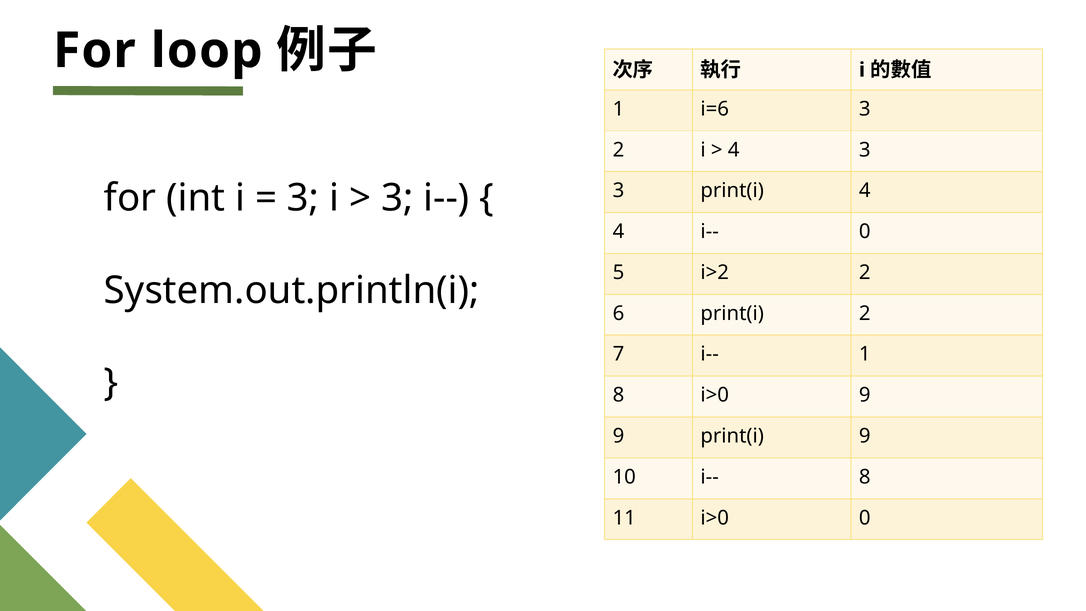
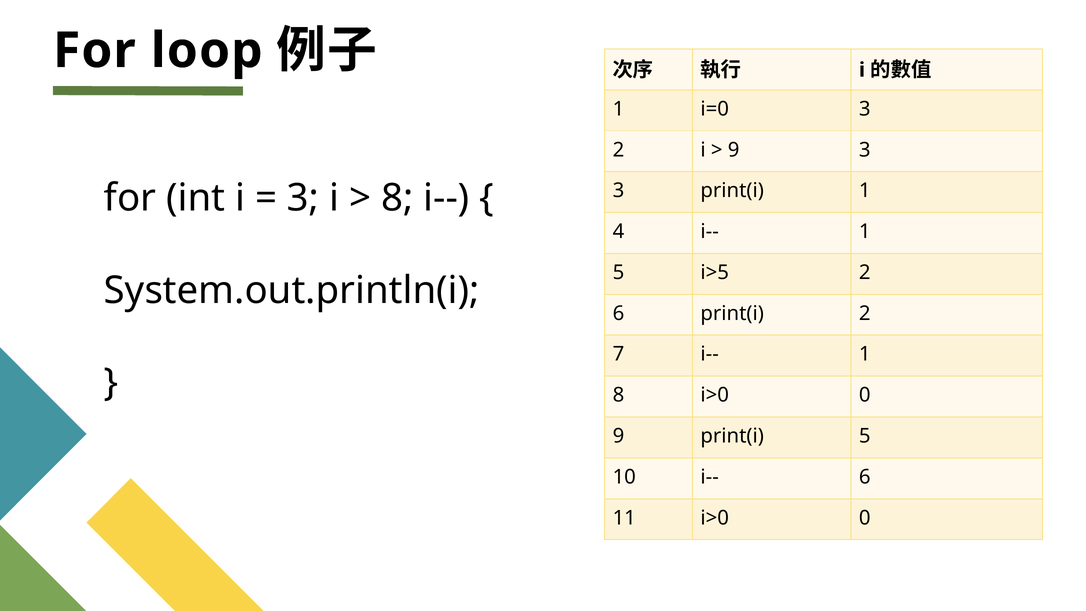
i=6: i=6 -> i=0 (715, 109)
4: 4 -> 9 (734, 150)
print(i 4: 4 -> 1 (865, 191)
3: 3 -> 8 (397, 198)
4 i-- 0: 0 -> 1 (865, 232)
i>2: i>2 -> i>5 (715, 272)
8 i>0 9: 9 -> 0 (865, 395)
print(i 9: 9 -> 5 (865, 436)
i-- 8: 8 -> 6 (865, 477)
